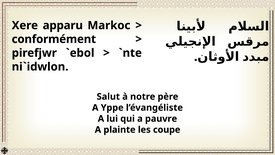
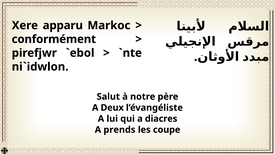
Yppe: Yppe -> Deux (112, 107)
pauvre: pauvre -> diacres (161, 118)
plainte: plainte -> prends (119, 129)
